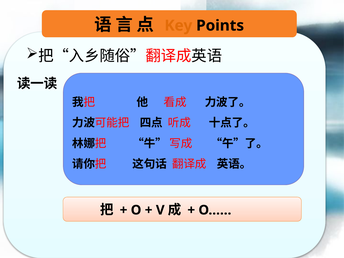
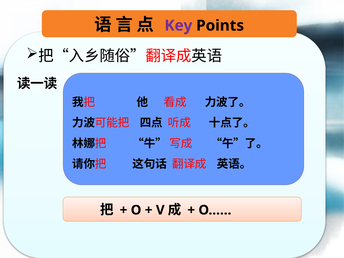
Key colour: orange -> purple (178, 26)
